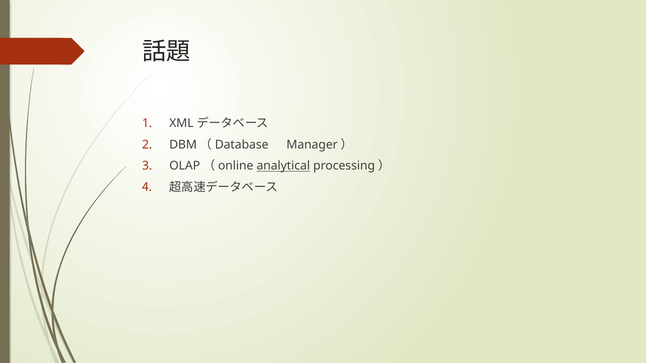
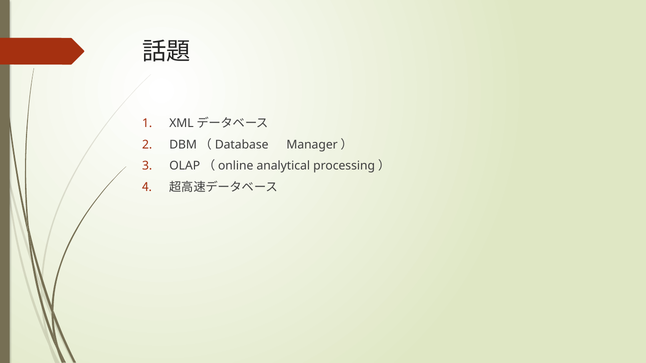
analytical underline: present -> none (283, 166)
